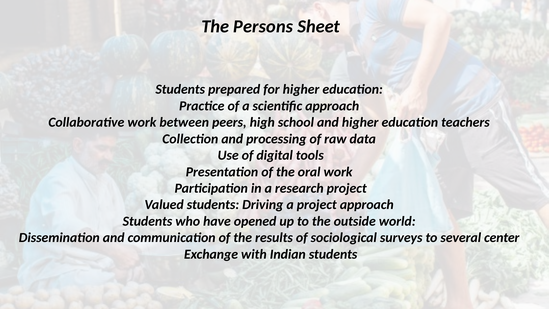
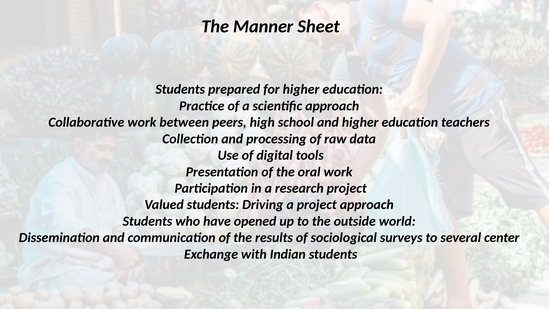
Persons: Persons -> Manner (263, 27)
